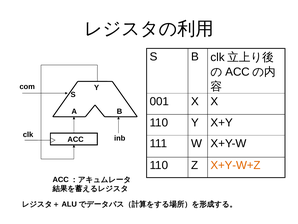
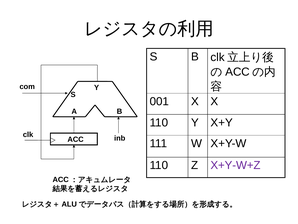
X+Y-W+Z colour: orange -> purple (235, 165)
